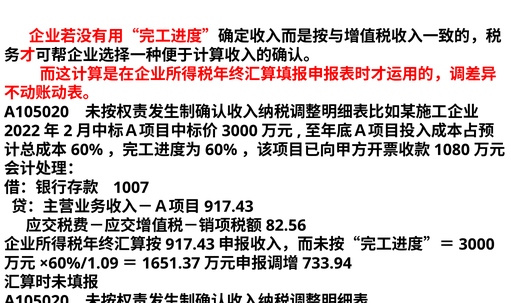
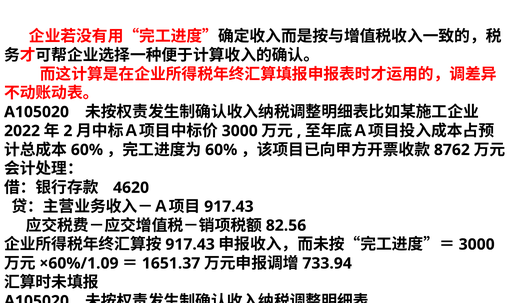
1080: 1080 -> 8762 (452, 150)
1007: 1007 -> 4620 (131, 188)
